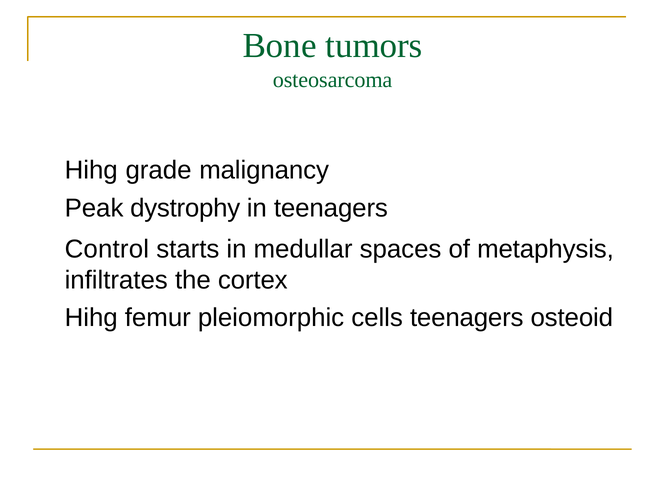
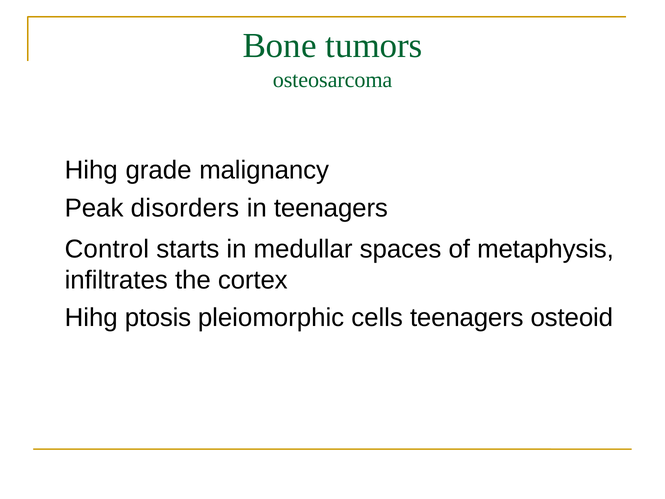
dystrophy: dystrophy -> disorders (185, 208)
femur: femur -> ptosis (158, 317)
